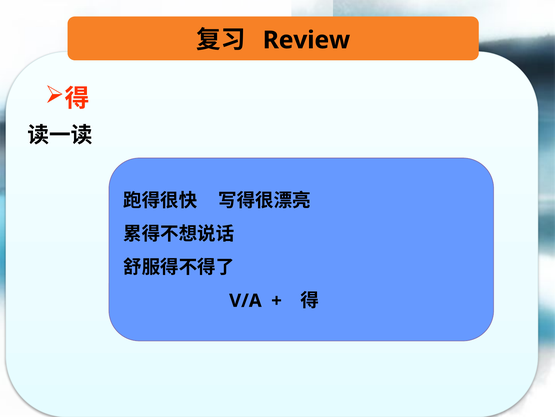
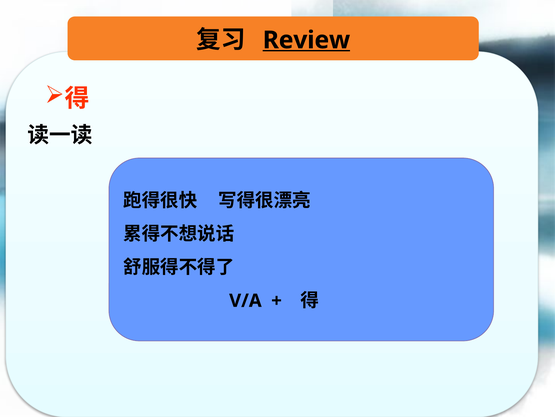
Review underline: none -> present (306, 40)
